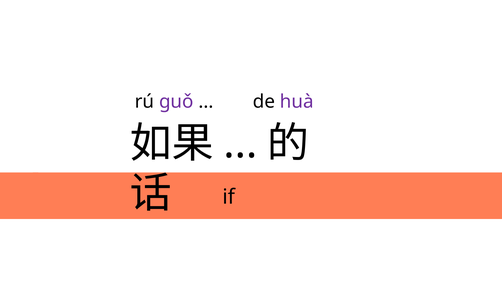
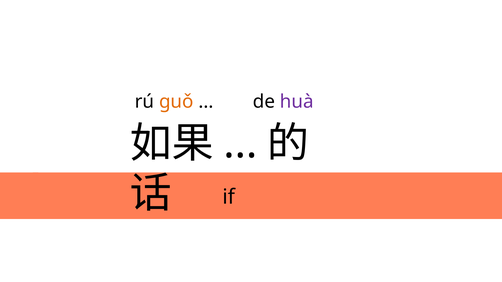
guǒ colour: purple -> orange (176, 102)
